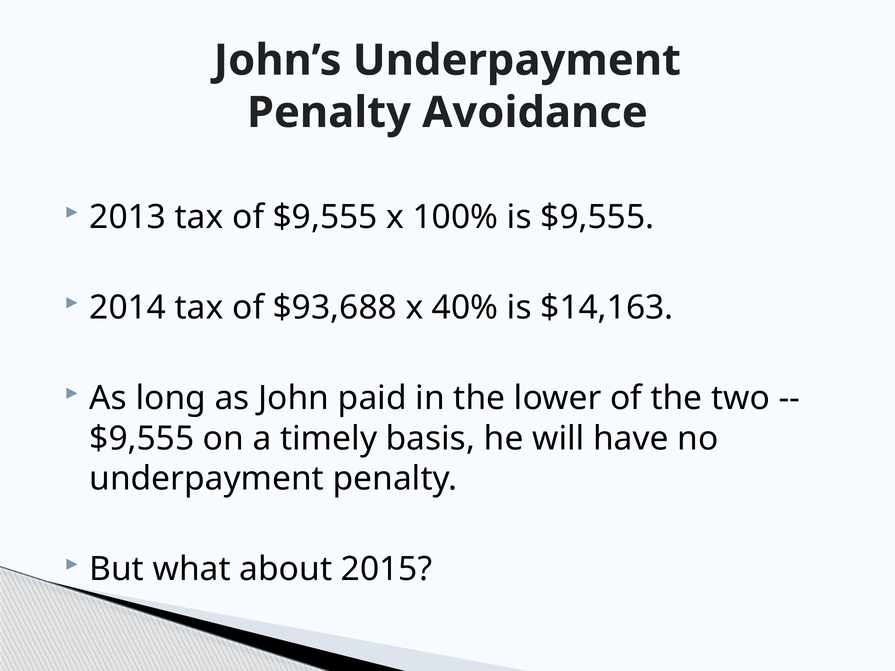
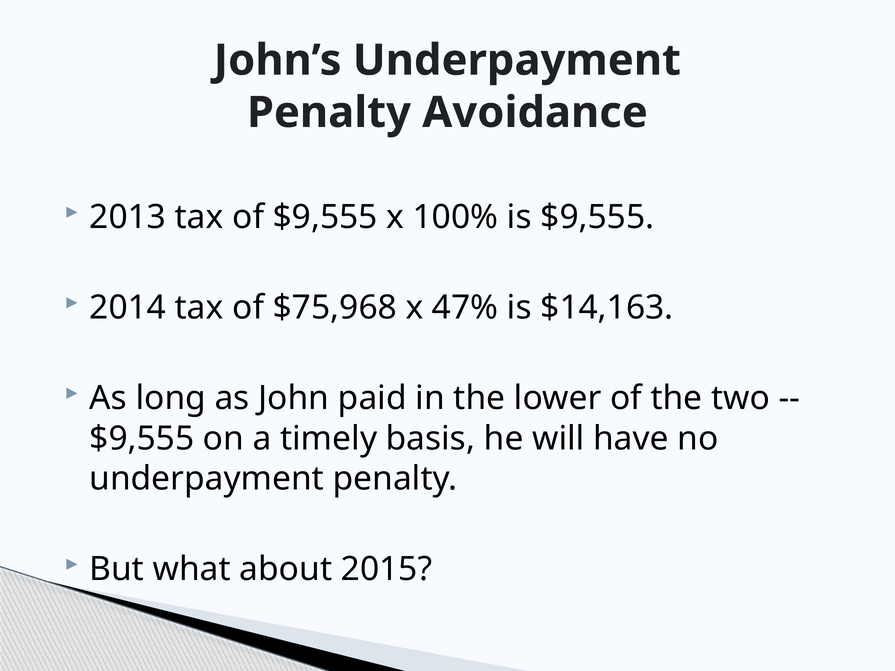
$93,688: $93,688 -> $75,968 (335, 308)
40%: 40% -> 47% (465, 308)
